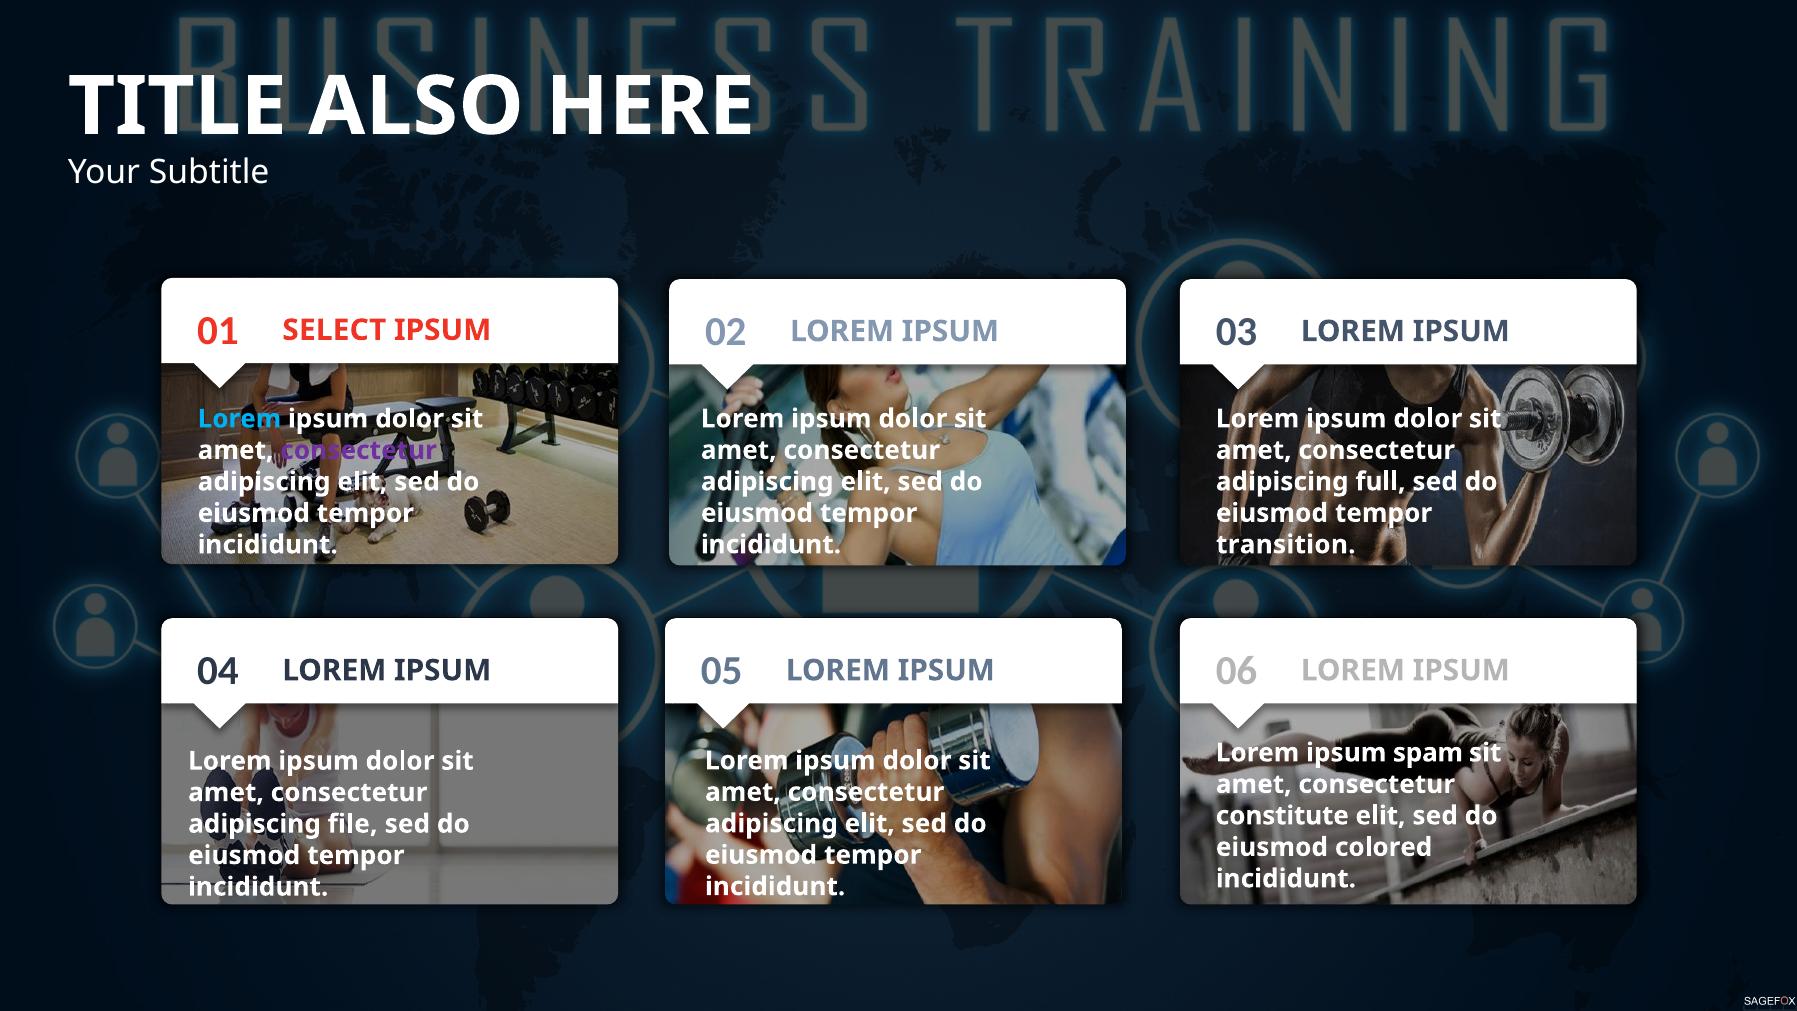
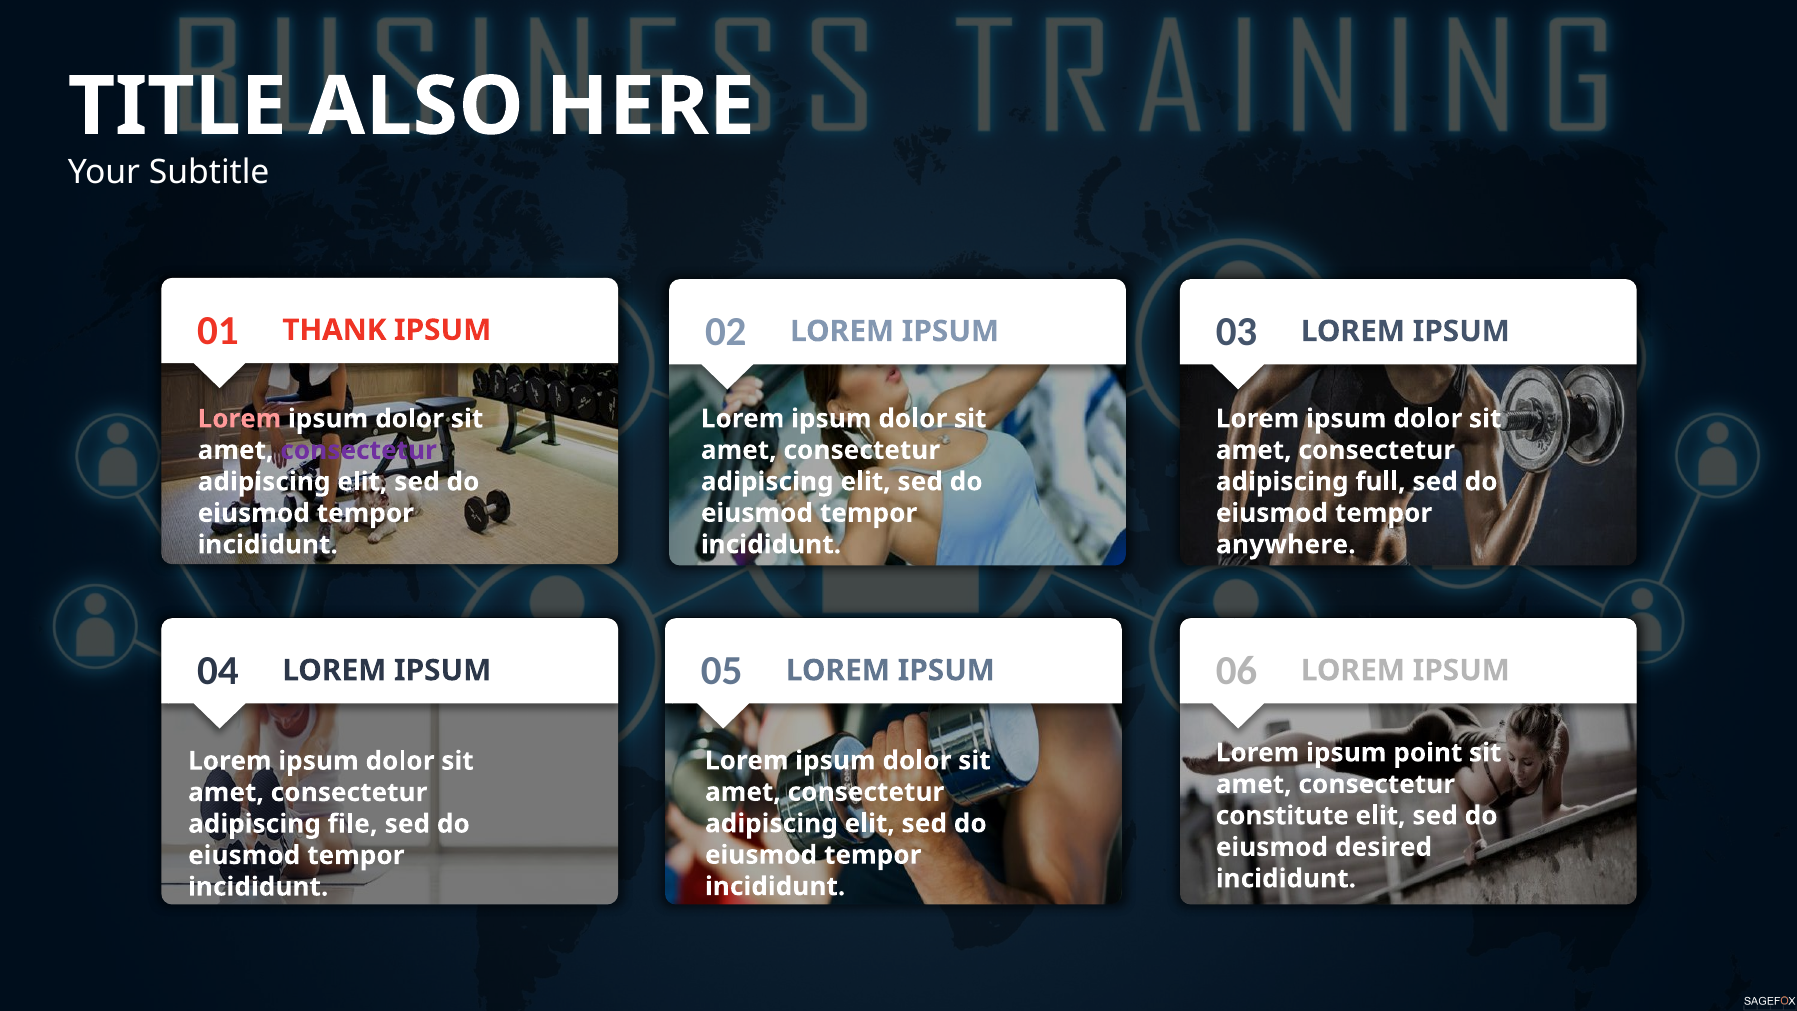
SELECT: SELECT -> THANK (334, 330)
Lorem colour: light blue -> pink (239, 419)
transition: transition -> anywhere (1286, 545)
spam: spam -> point (1428, 753)
colored: colored -> desired (1384, 847)
